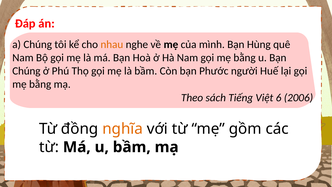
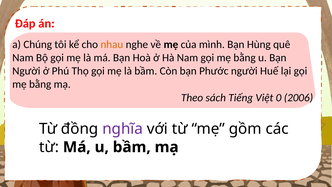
Chúng: Chúng -> Người (26, 71)
6: 6 -> 0 (279, 97)
nghĩa colour: orange -> purple (123, 129)
